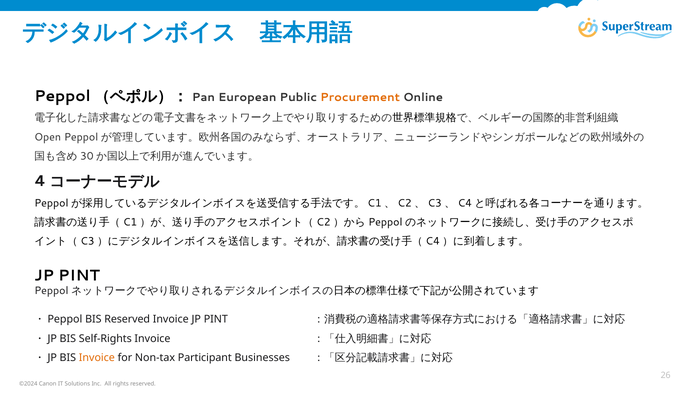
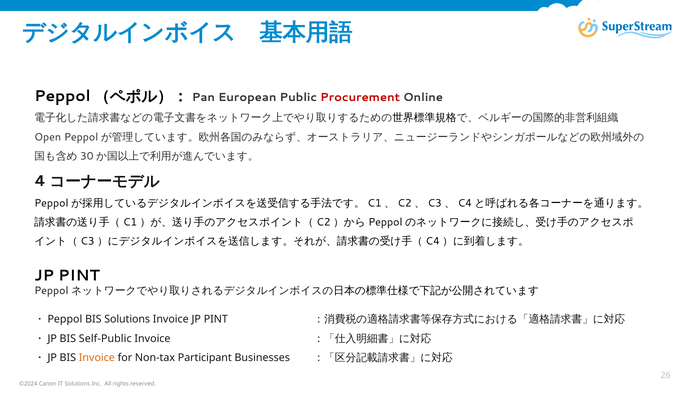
Procurement colour: orange -> red (360, 97)
BIS Reserved: Reserved -> Solutions (127, 319)
Self-Rights: Self-Rights -> Self-Public (105, 338)
